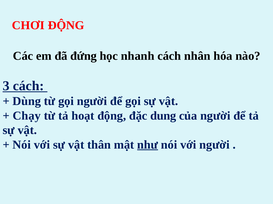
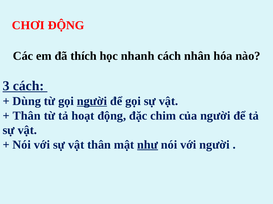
đứng: đứng -> thích (84, 56)
người underline: none -> present (92, 101)
Chạy: Chạy -> Thân (27, 116)
dung: dung -> chim (163, 116)
